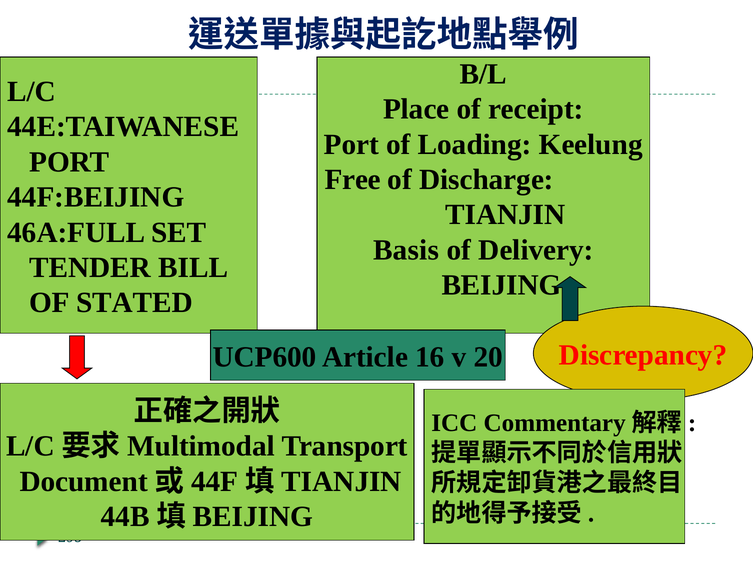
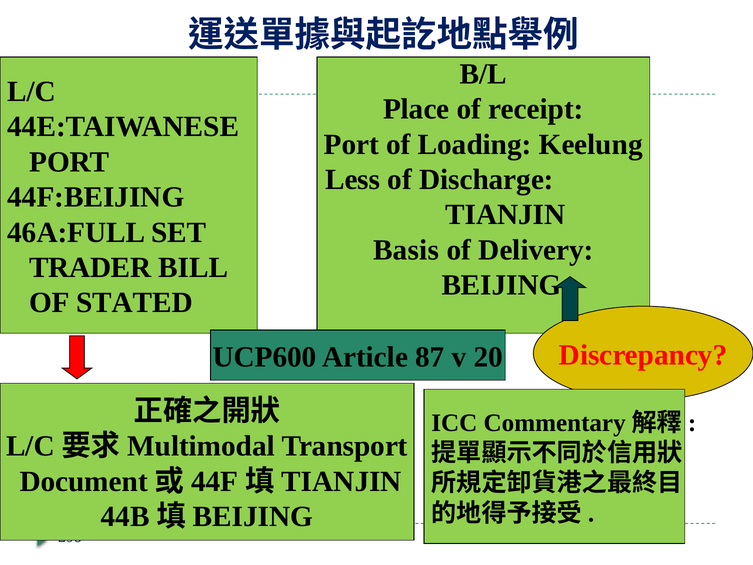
Free: Free -> Less (353, 180)
TENDER: TENDER -> TRADER (90, 267)
16: 16 -> 87 (430, 357)
